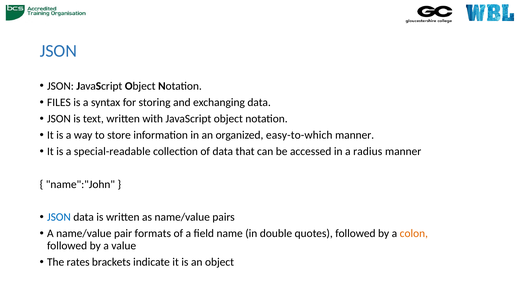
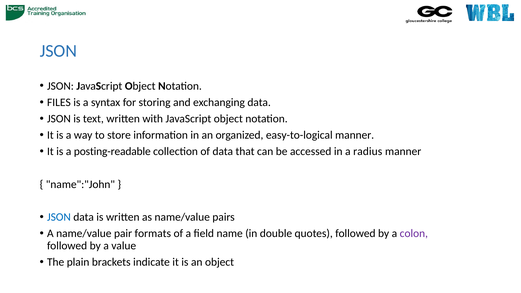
easy-to-which: easy-to-which -> easy-to-logical (299, 135)
special-readable: special-readable -> posting-readable (112, 152)
colon colour: orange -> purple (414, 234)
rates: rates -> plain (78, 262)
